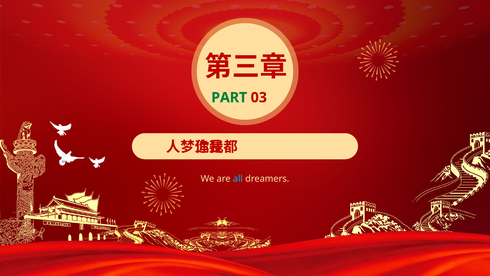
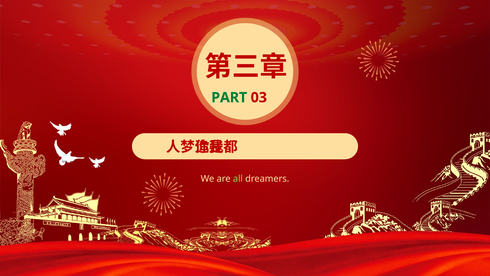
all colour: light blue -> light green (238, 178)
